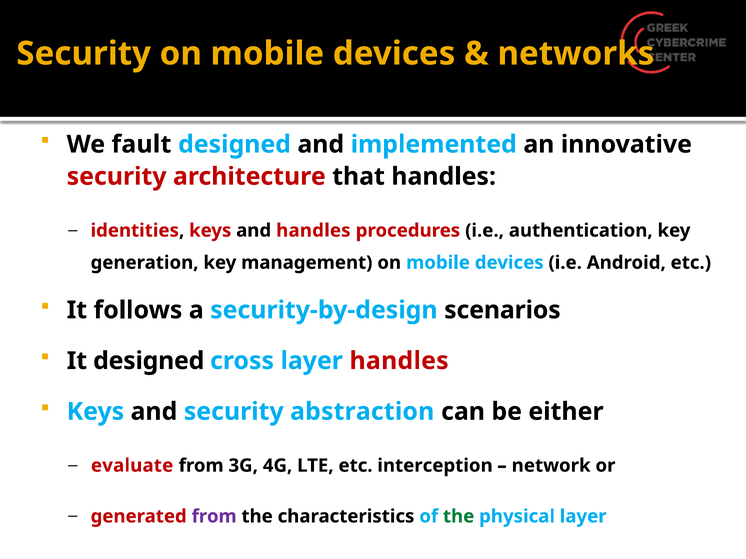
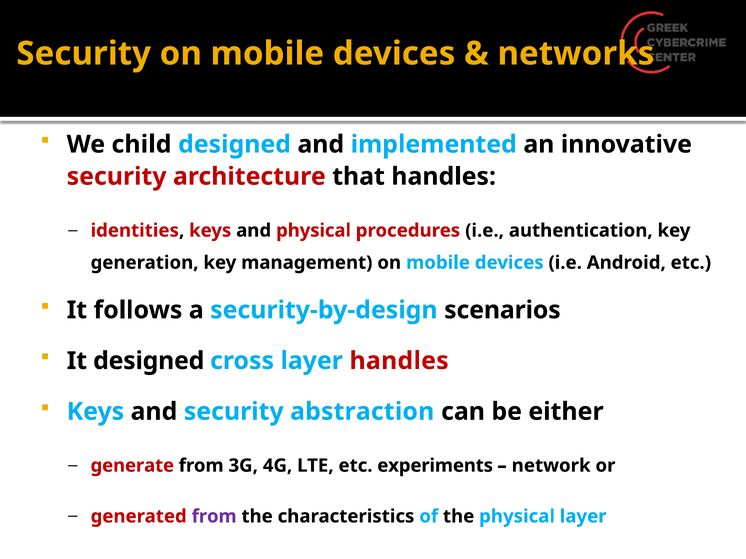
fault: fault -> child (141, 145)
and handles: handles -> physical (314, 231)
evaluate: evaluate -> generate (132, 466)
interception: interception -> experiments (435, 466)
the colour: green -> black (459, 517)
